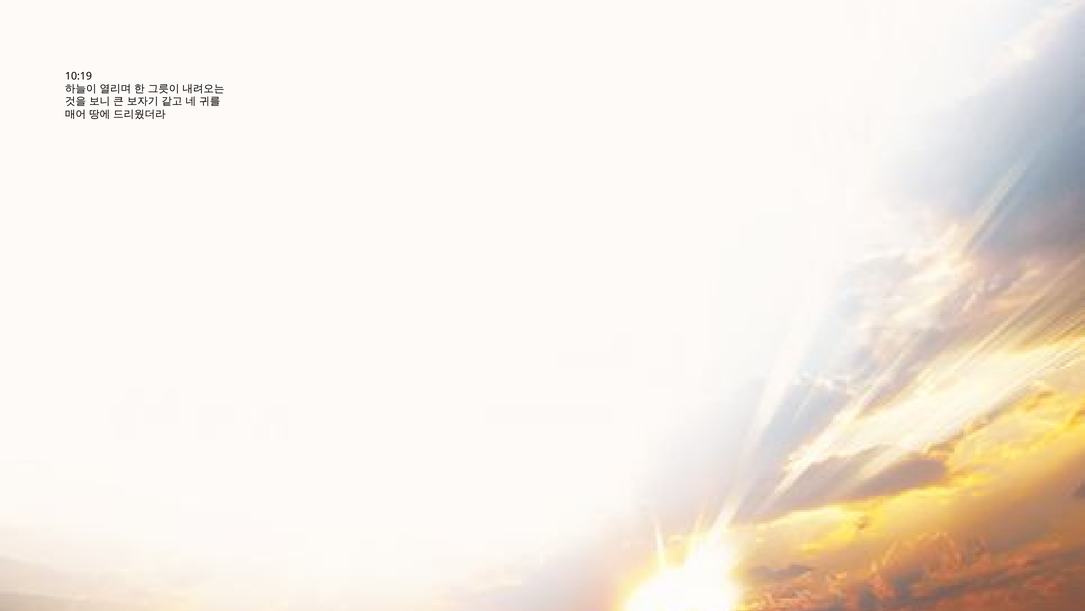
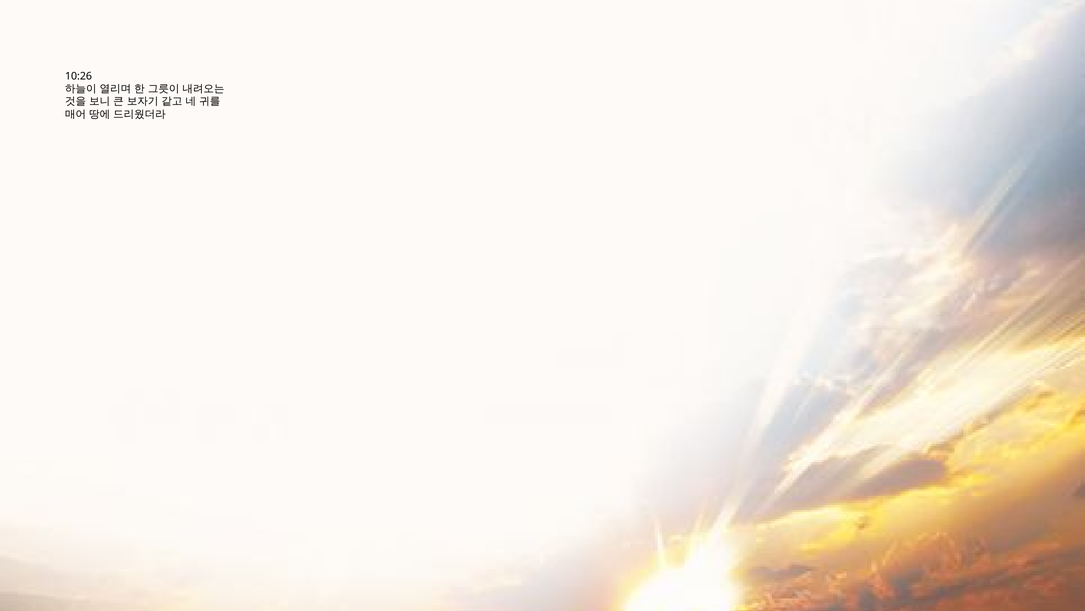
10:19: 10:19 -> 10:26 (79, 76)
